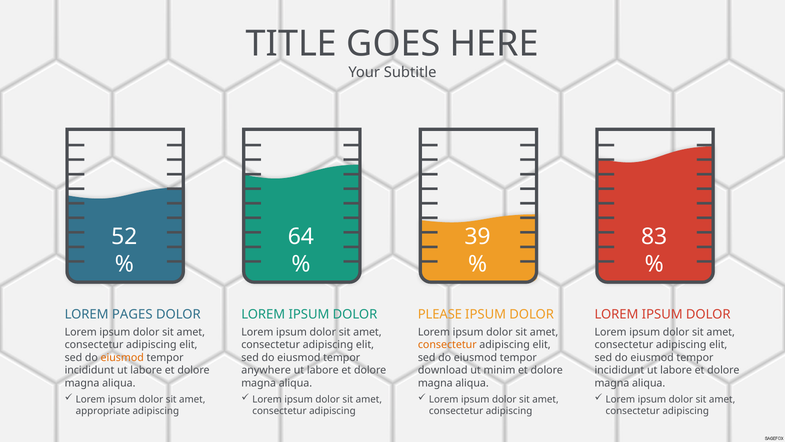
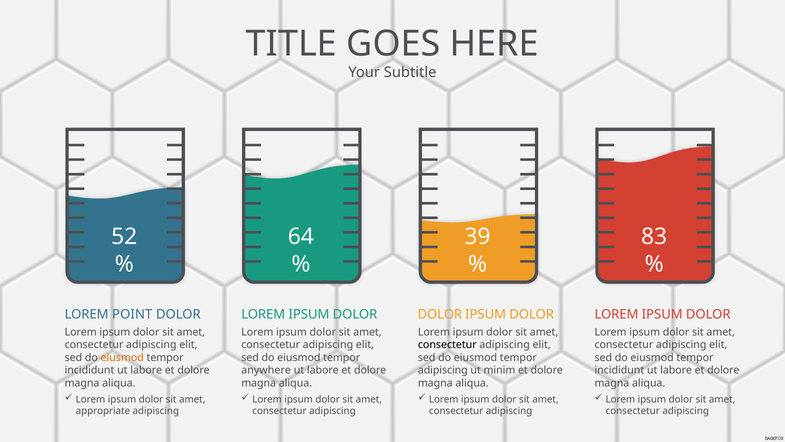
PAGES: PAGES -> POINT (132, 314)
PLEASE: PLEASE -> DOLOR (440, 314)
consectetur colour: orange -> black (447, 344)
download: download -> adipiscing (443, 370)
